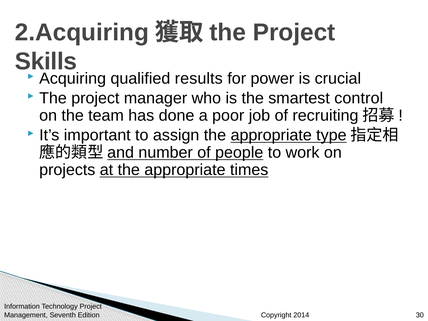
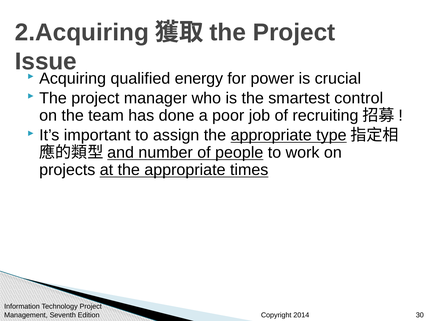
Skills: Skills -> Issue (46, 62)
results: results -> energy (199, 78)
